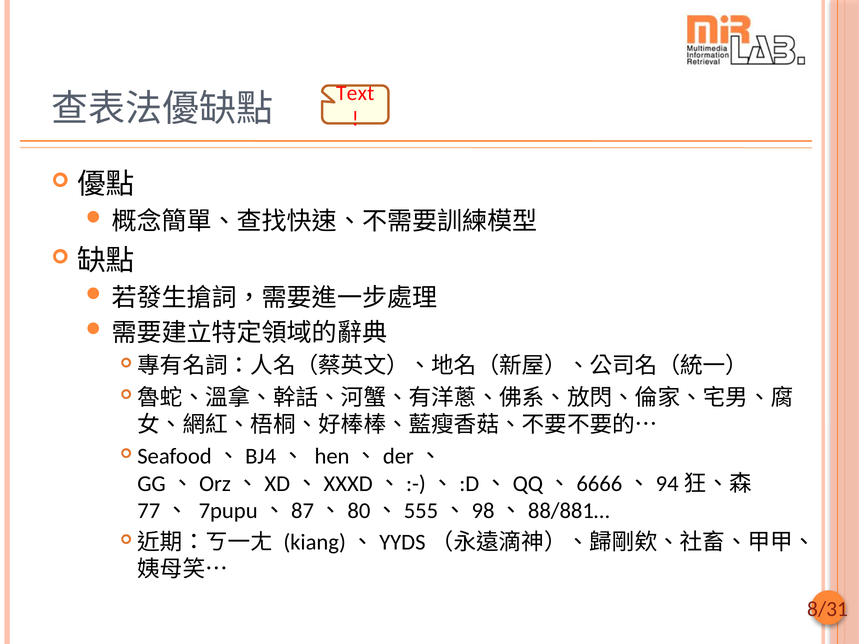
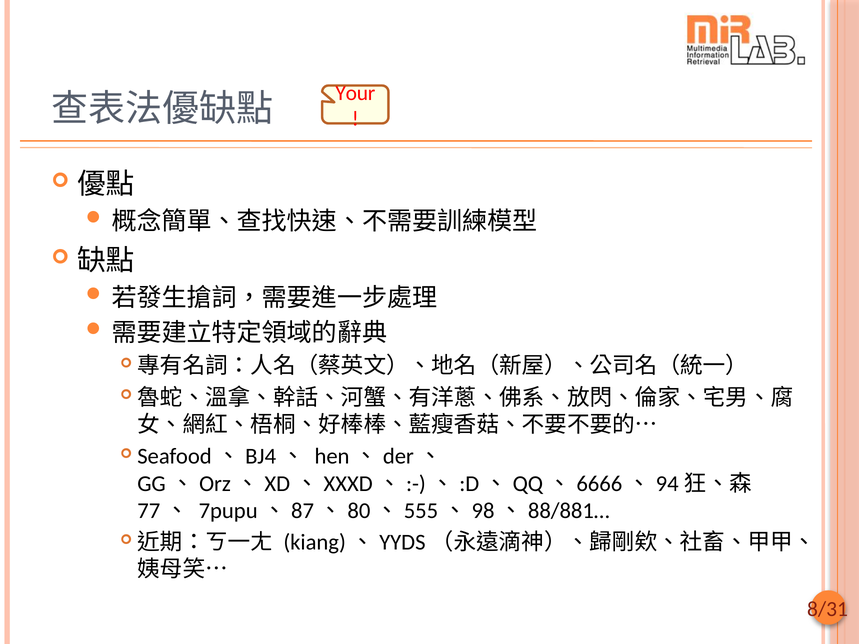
Text: Text -> Your (355, 93)
